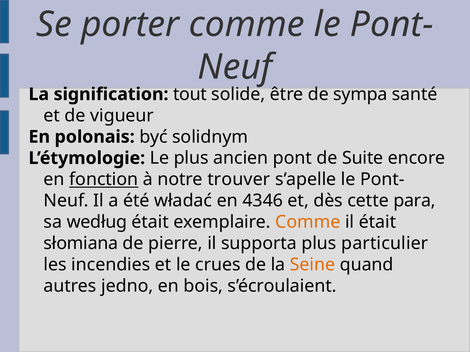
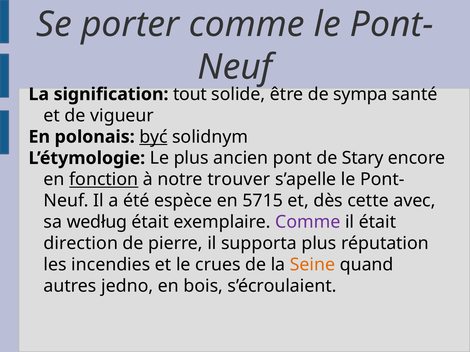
być underline: none -> present (154, 137)
Suite: Suite -> Stary (363, 158)
władać: władać -> espèce (183, 201)
4346: 4346 -> 5715 (263, 201)
para: para -> avec (415, 201)
Comme colour: orange -> purple (308, 222)
słomiana: słomiana -> direction (81, 244)
particulier: particulier -> réputation (385, 244)
